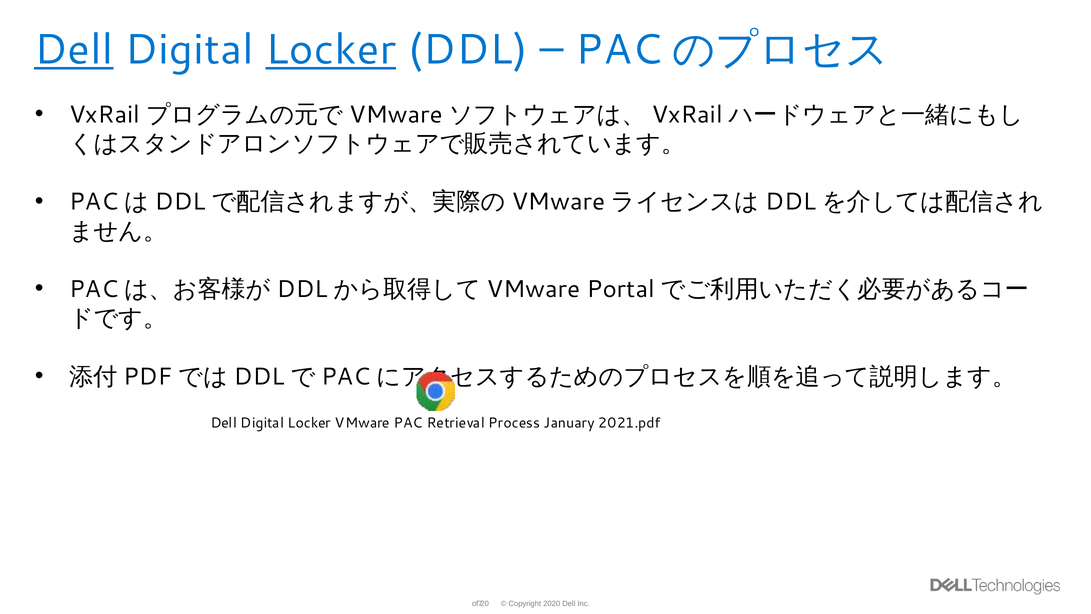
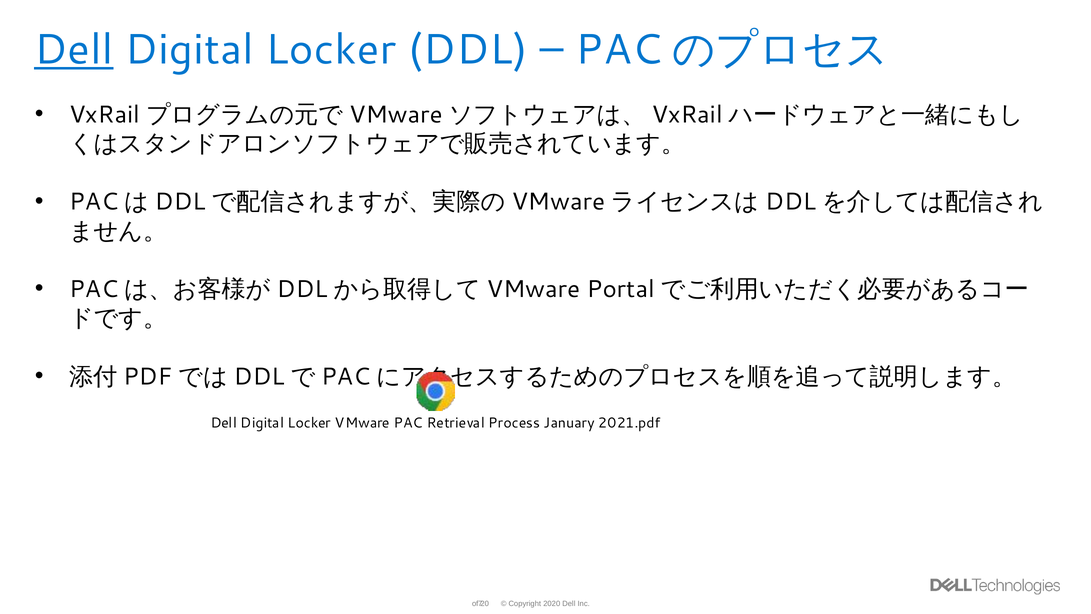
Locker underline: present -> none (331, 50)
